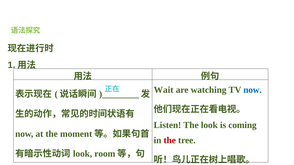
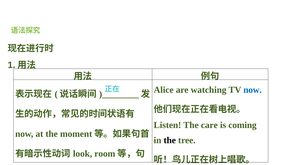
Wait: Wait -> Alice (164, 90)
The look: look -> care (209, 125)
the colour: red -> black (170, 141)
